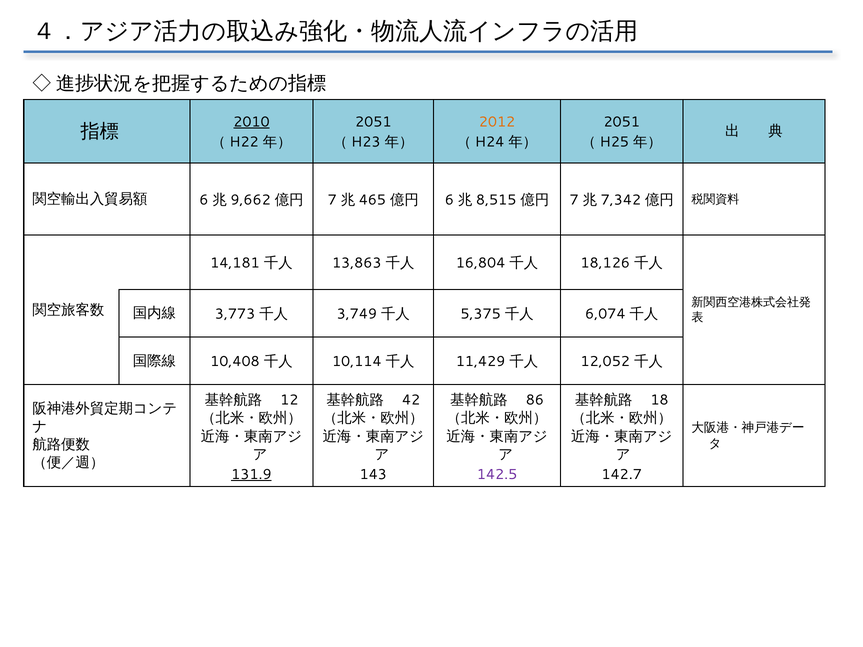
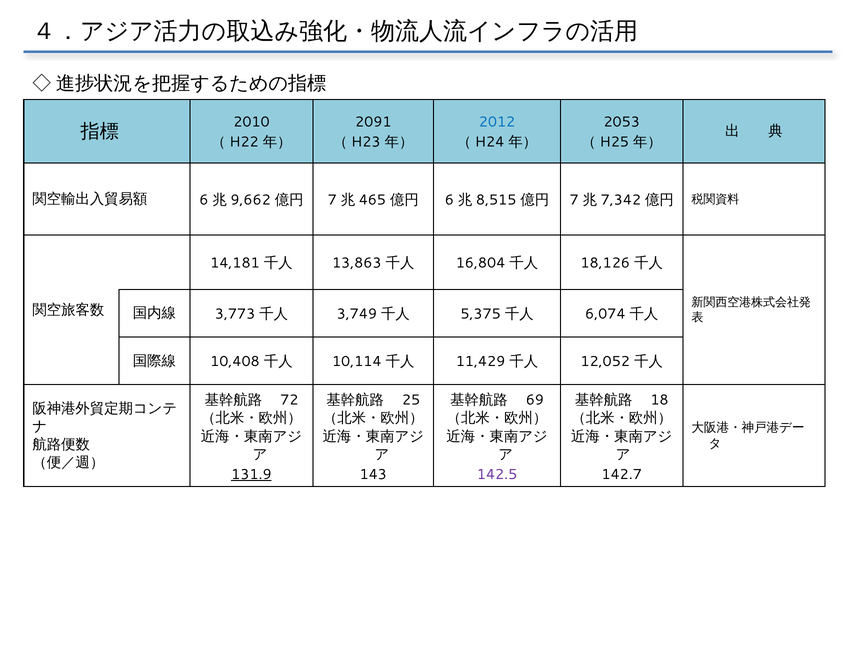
2010 underline: present -> none (251, 122)
2051: 2051 -> 2091 (373, 122)
2012 colour: orange -> blue (497, 122)
2051: 2051 -> 2053 (622, 122)
12: 12 -> 72 (289, 400)
42: 42 -> 25 (411, 400)
86: 86 -> 69 (535, 400)
